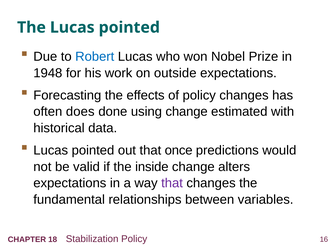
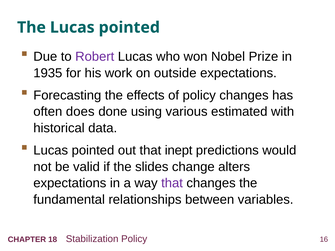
Robert colour: blue -> purple (95, 57)
1948: 1948 -> 1935 (48, 73)
using change: change -> various (187, 112)
once: once -> inept (179, 150)
inside: inside -> slides (152, 167)
